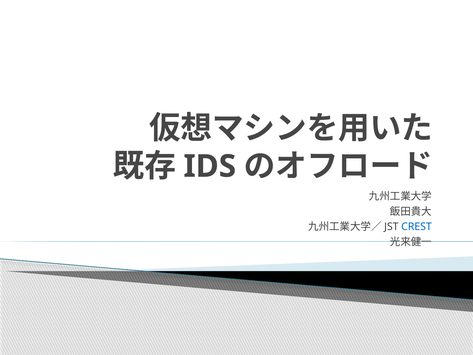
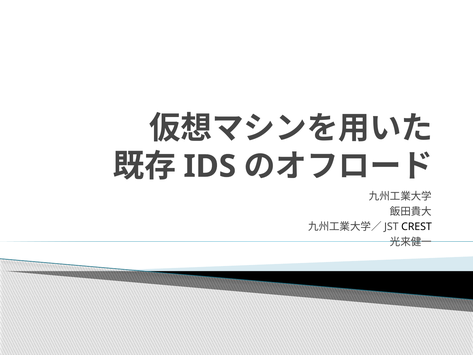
CREST colour: blue -> black (417, 227)
